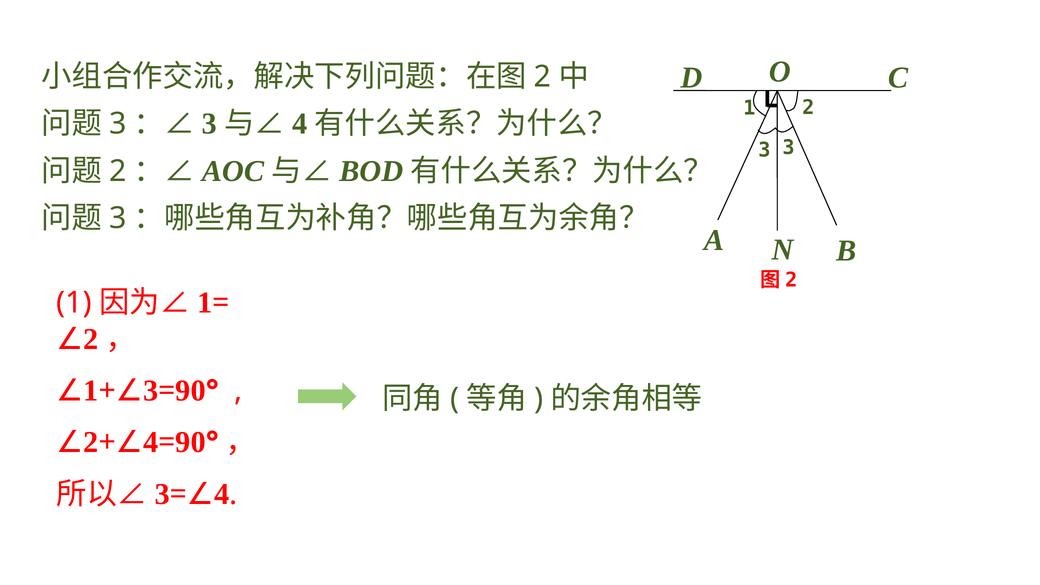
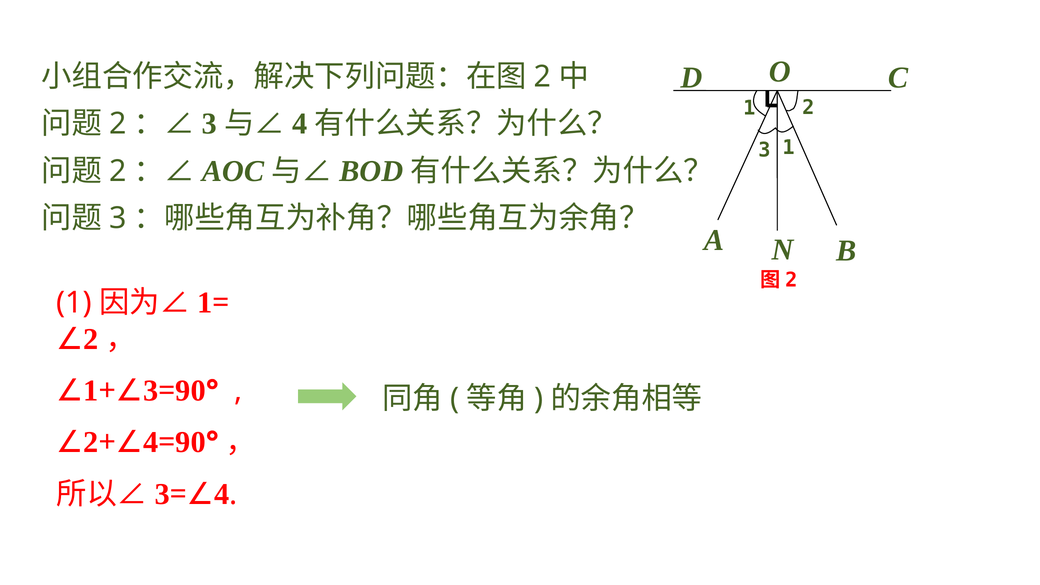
3: 3 -> 2 (118, 124)
3 3: 3 -> 1 (789, 147)
